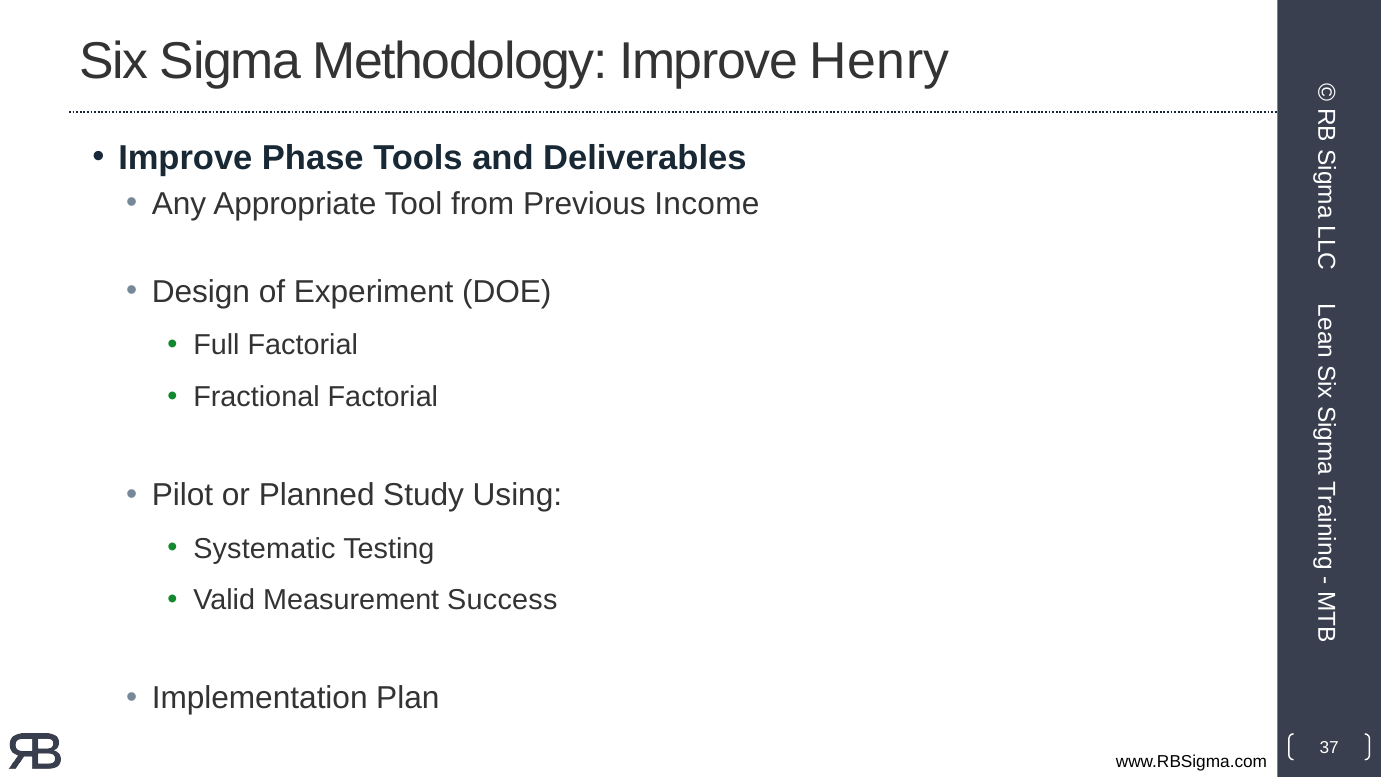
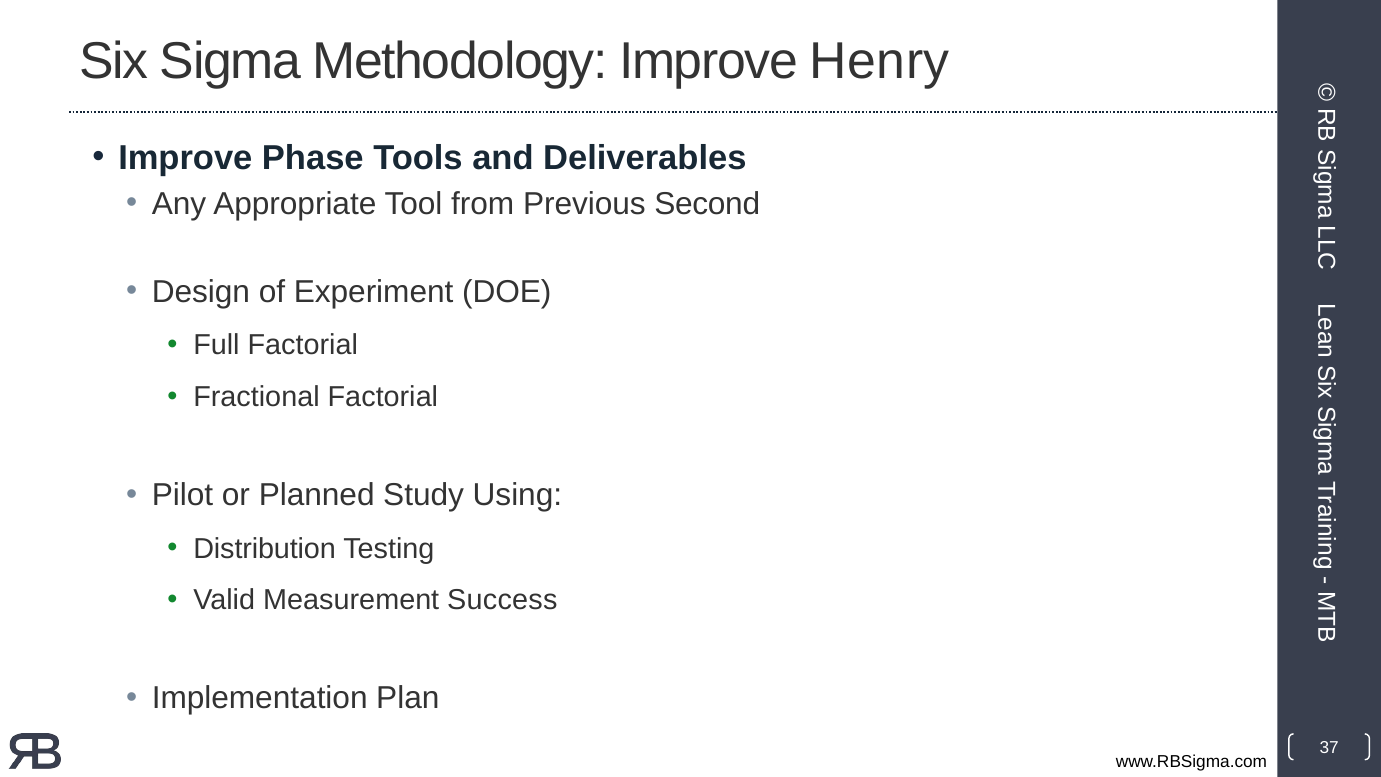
Income: Income -> Second (707, 204)
Systematic: Systematic -> Distribution (265, 548)
